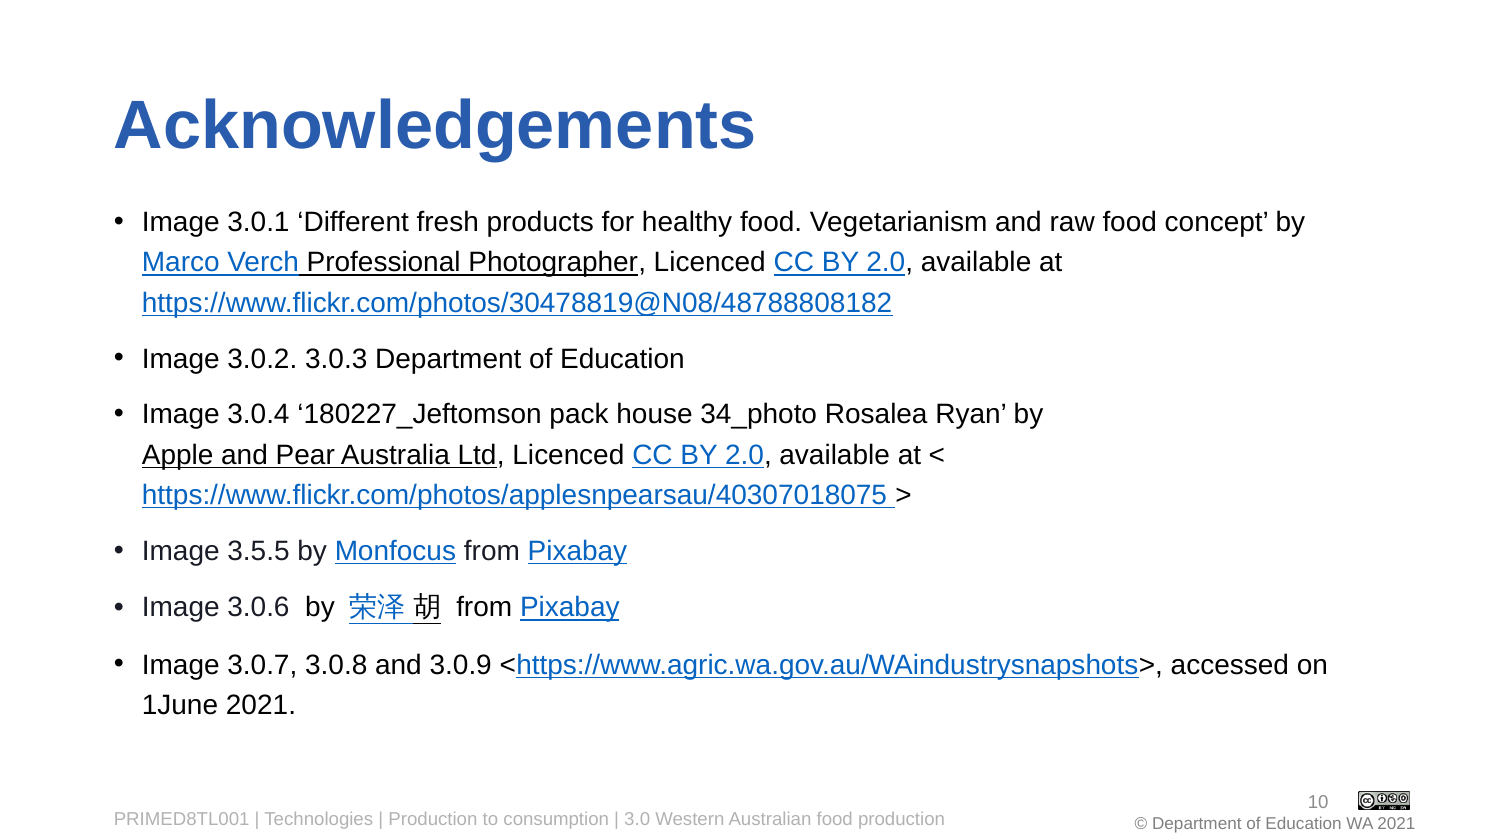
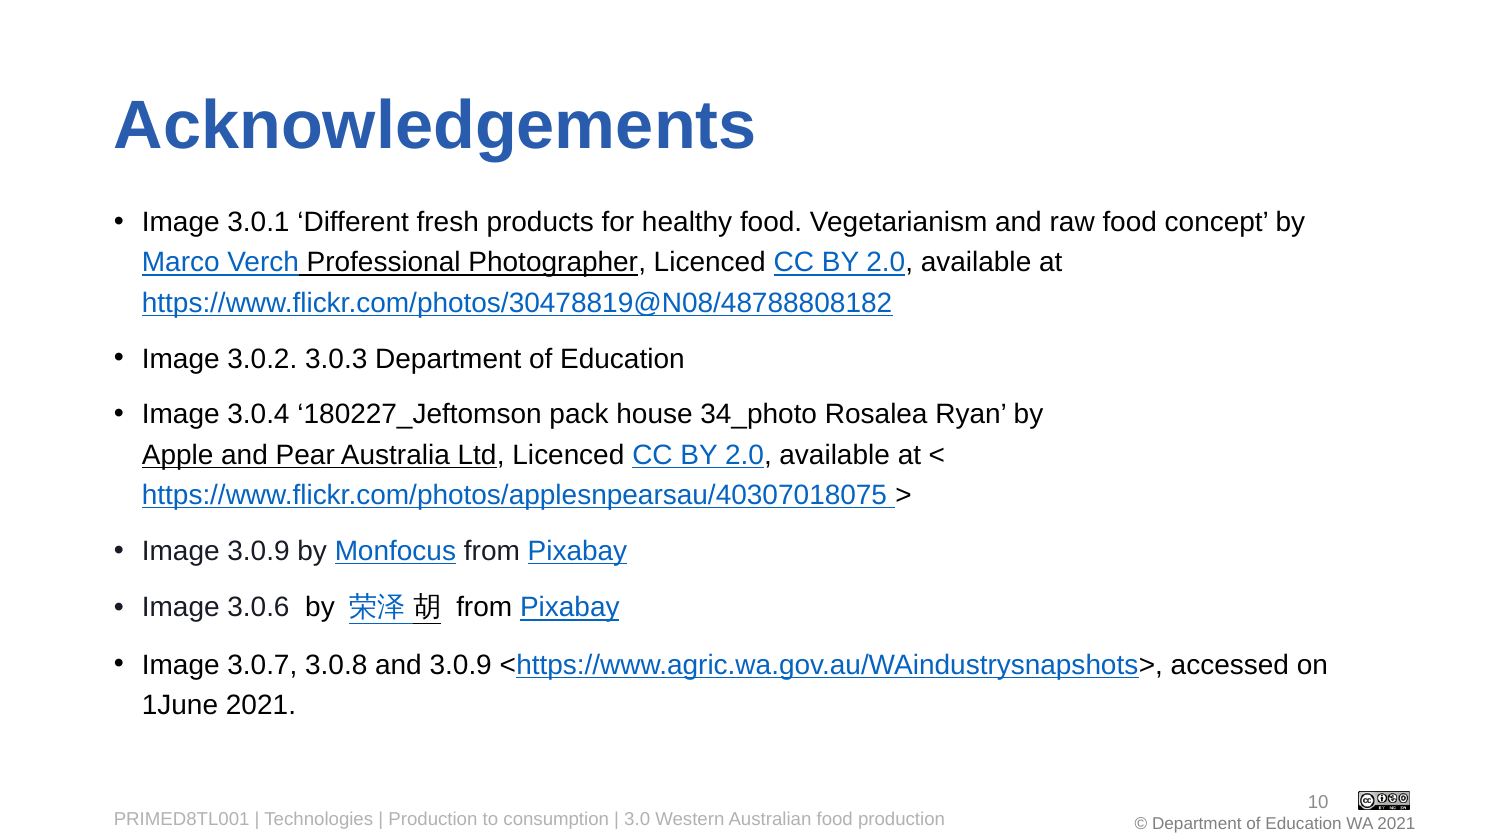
Image 3.5.5: 3.5.5 -> 3.0.9 (258, 551)
